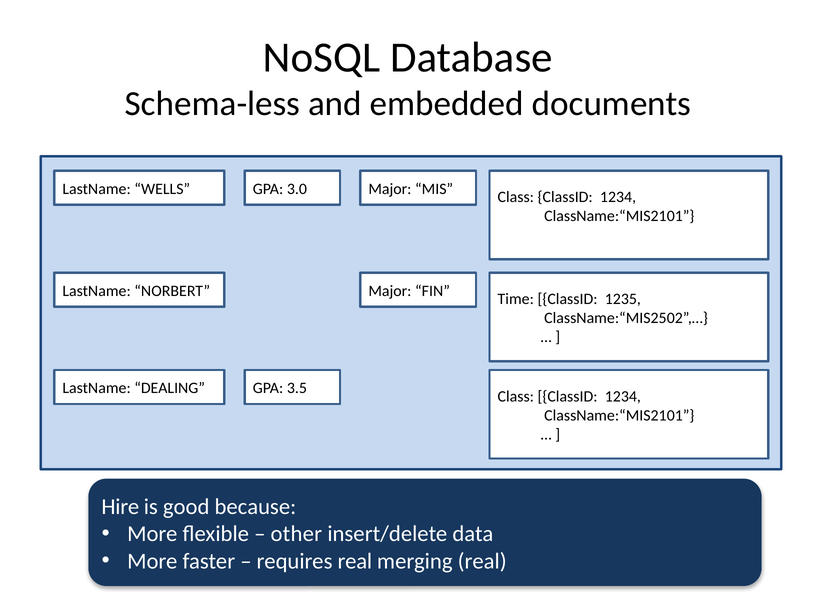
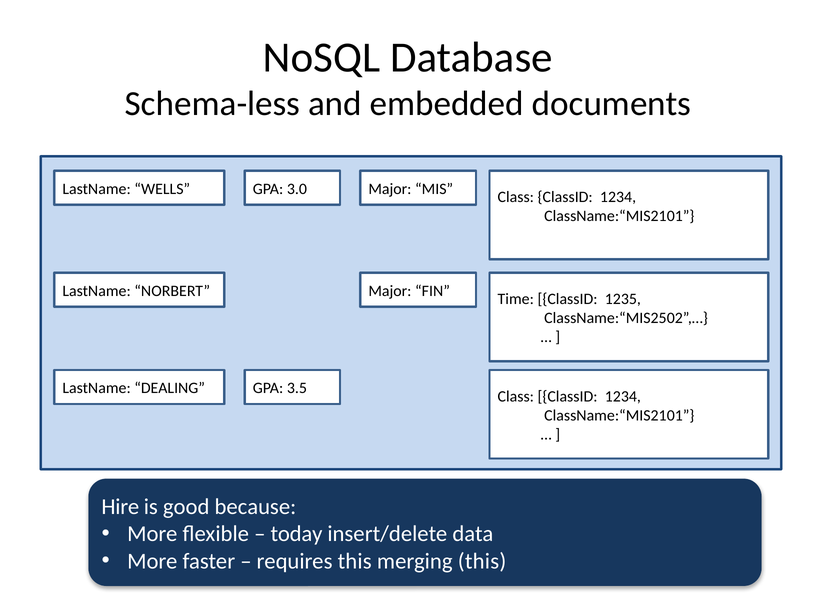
other: other -> today (296, 534)
requires real: real -> this (355, 561)
merging real: real -> this (482, 561)
